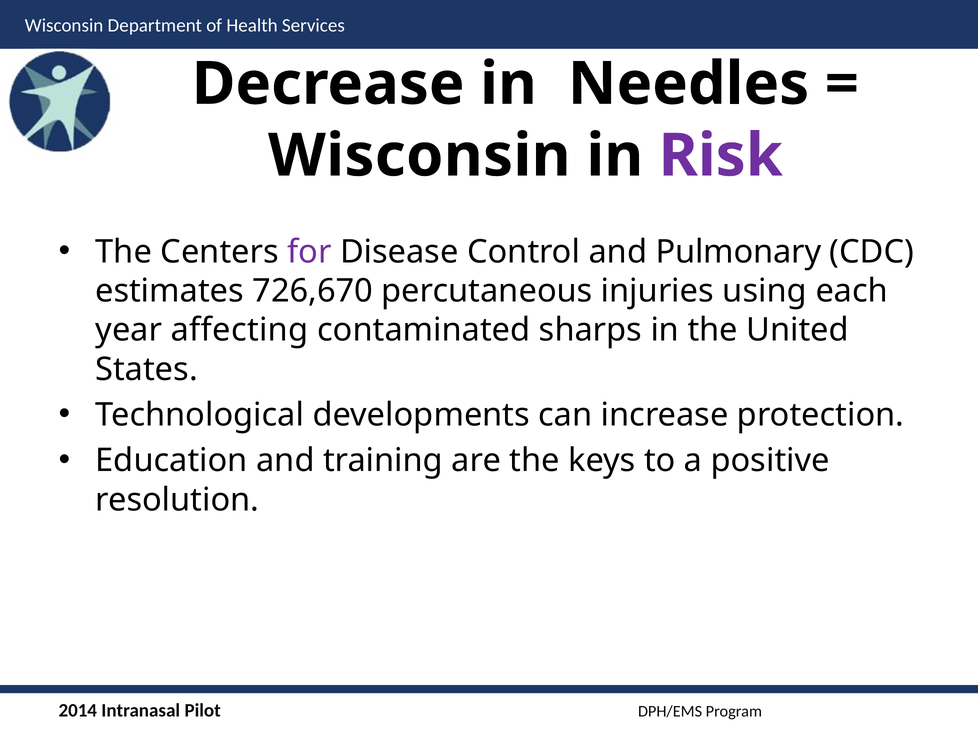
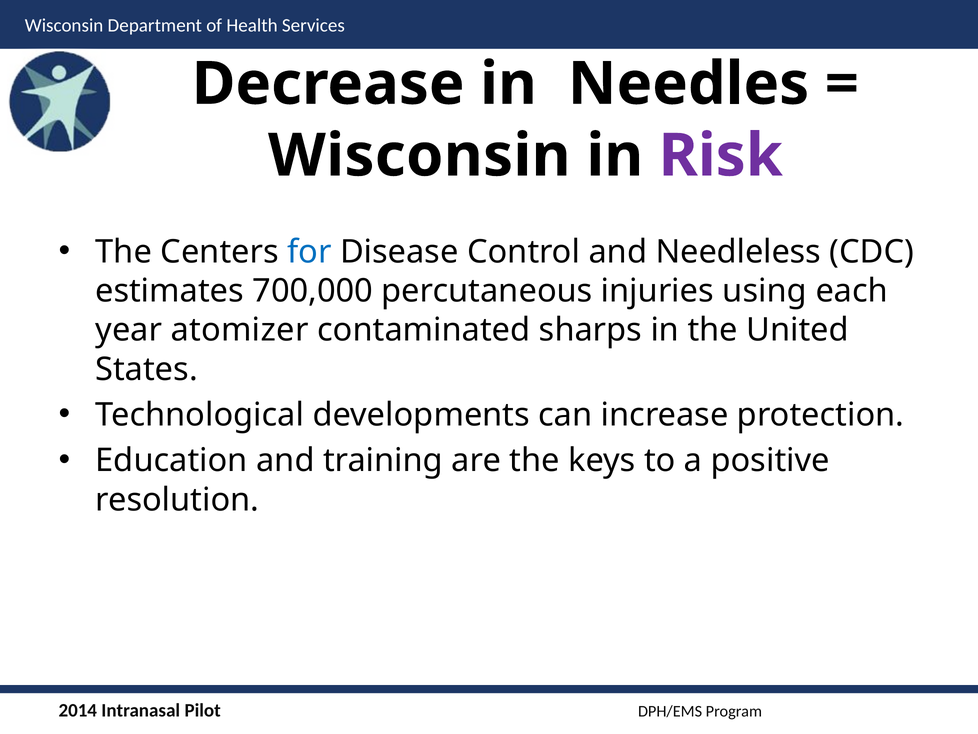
for colour: purple -> blue (309, 252)
Pulmonary: Pulmonary -> Needleless (738, 252)
726,670: 726,670 -> 700,000 (313, 291)
affecting: affecting -> atomizer (240, 330)
